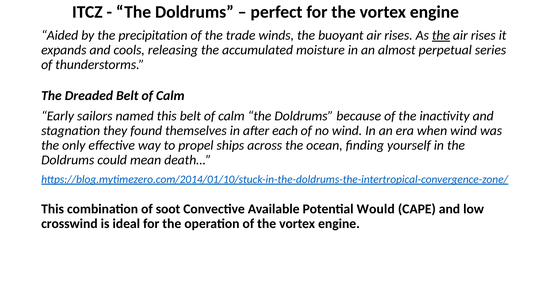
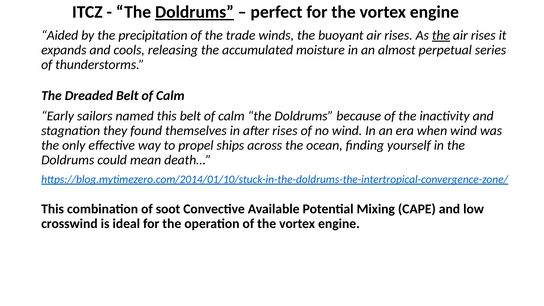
Doldrums underline: none -> present (194, 12)
after each: each -> rises (285, 131)
Would: Would -> Mixing (376, 209)
